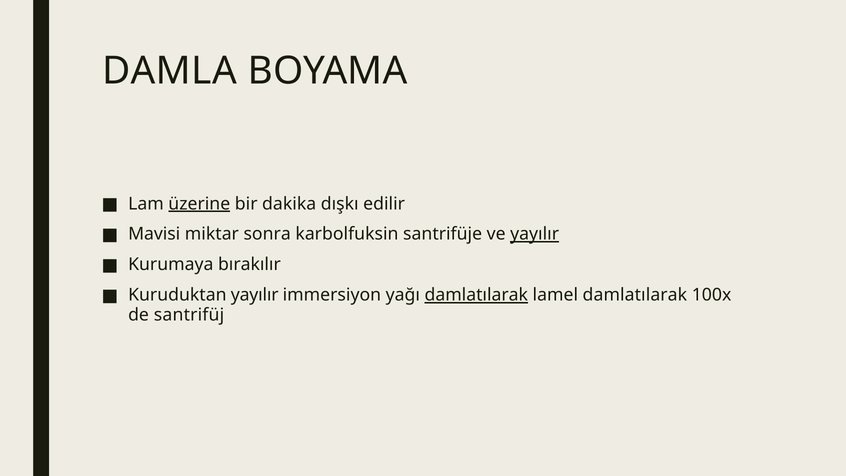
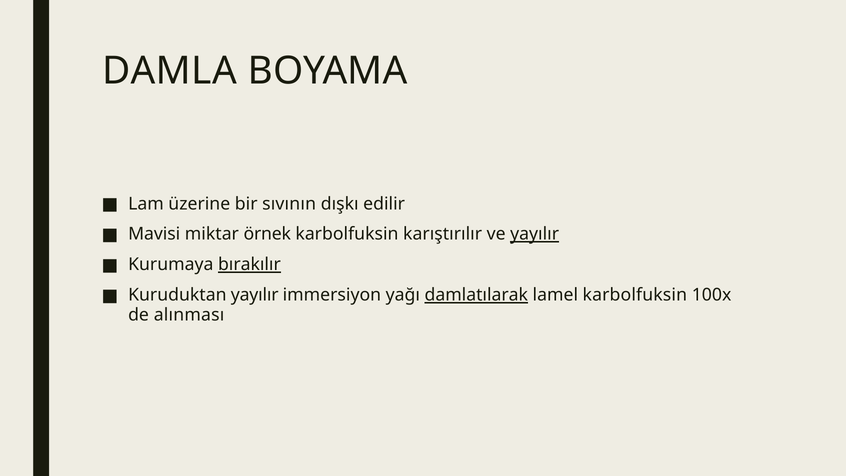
üzerine underline: present -> none (199, 204)
dakika: dakika -> sıvının (289, 204)
sonra: sonra -> örnek (267, 234)
santrifüje: santrifüje -> karıştırılır (443, 234)
bırakılır underline: none -> present (249, 265)
lamel damlatılarak: damlatılarak -> karbolfuksin (635, 295)
santrifüj: santrifüj -> alınması (189, 315)
